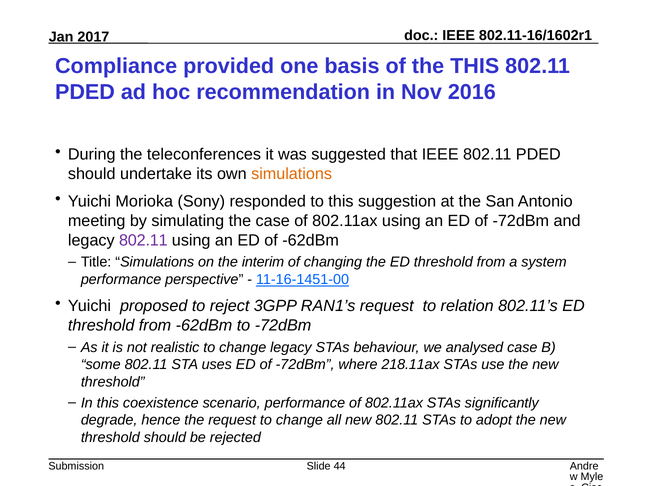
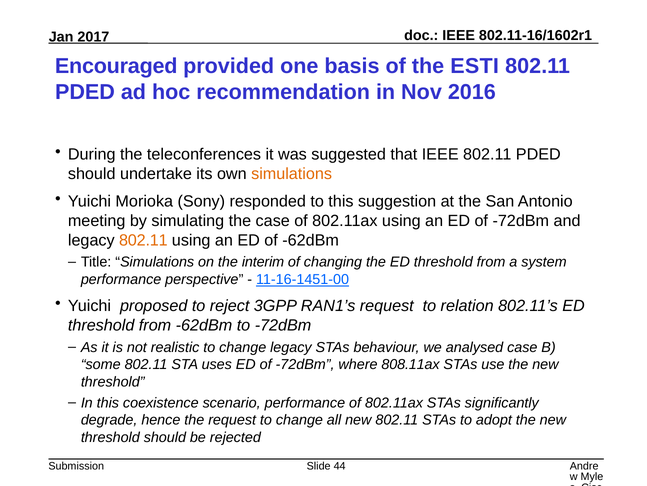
Compliance: Compliance -> Encouraged (116, 66)
the THIS: THIS -> ESTI (475, 66)
802.11 colour: purple -> orange (143, 240)
218.11ax: 218.11ax -> 808.11ax (411, 364)
